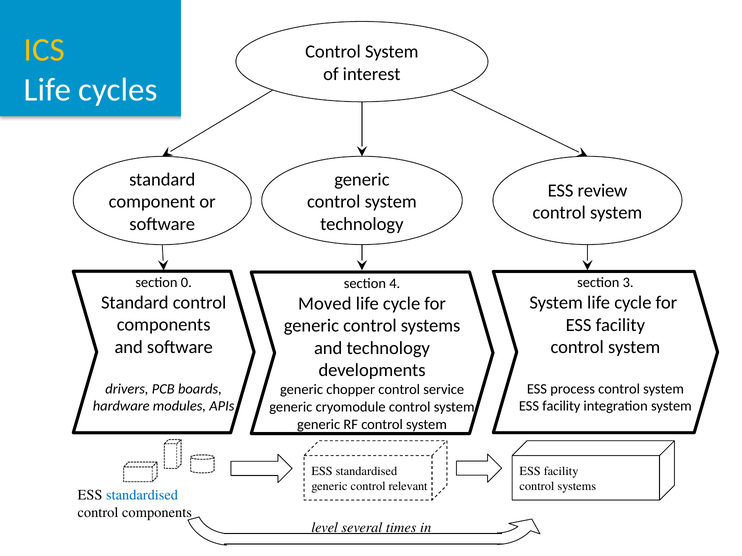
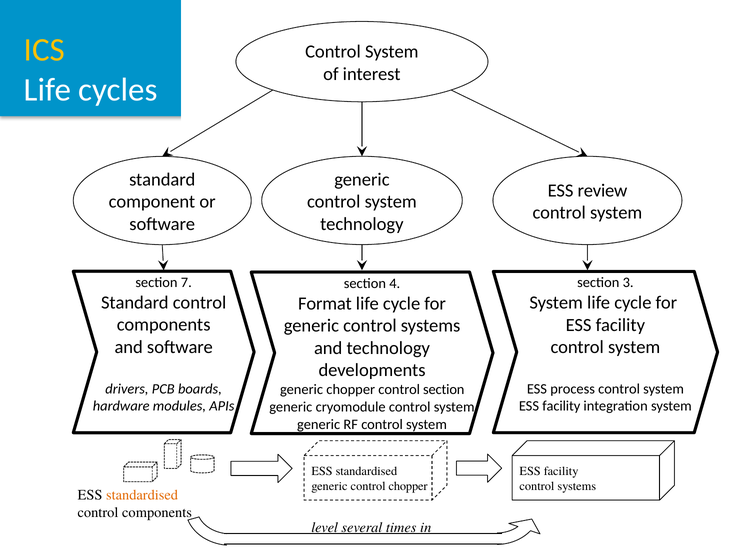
0: 0 -> 7 (186, 283)
Moved: Moved -> Format (325, 304)
control service: service -> section (444, 390)
control relevant: relevant -> chopper (408, 487)
standardised colour: blue -> orange (142, 495)
